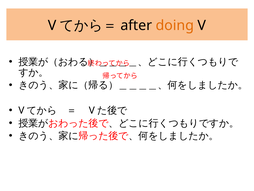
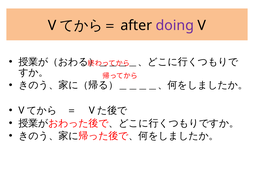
doing colour: orange -> purple (175, 25)
